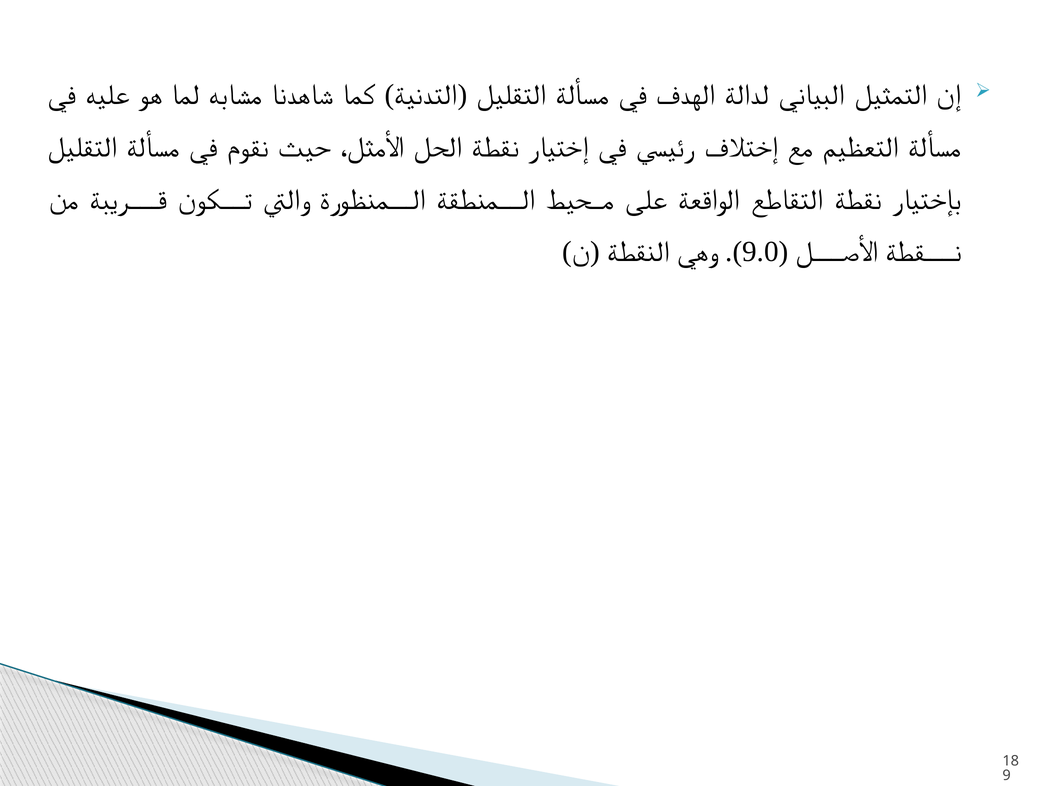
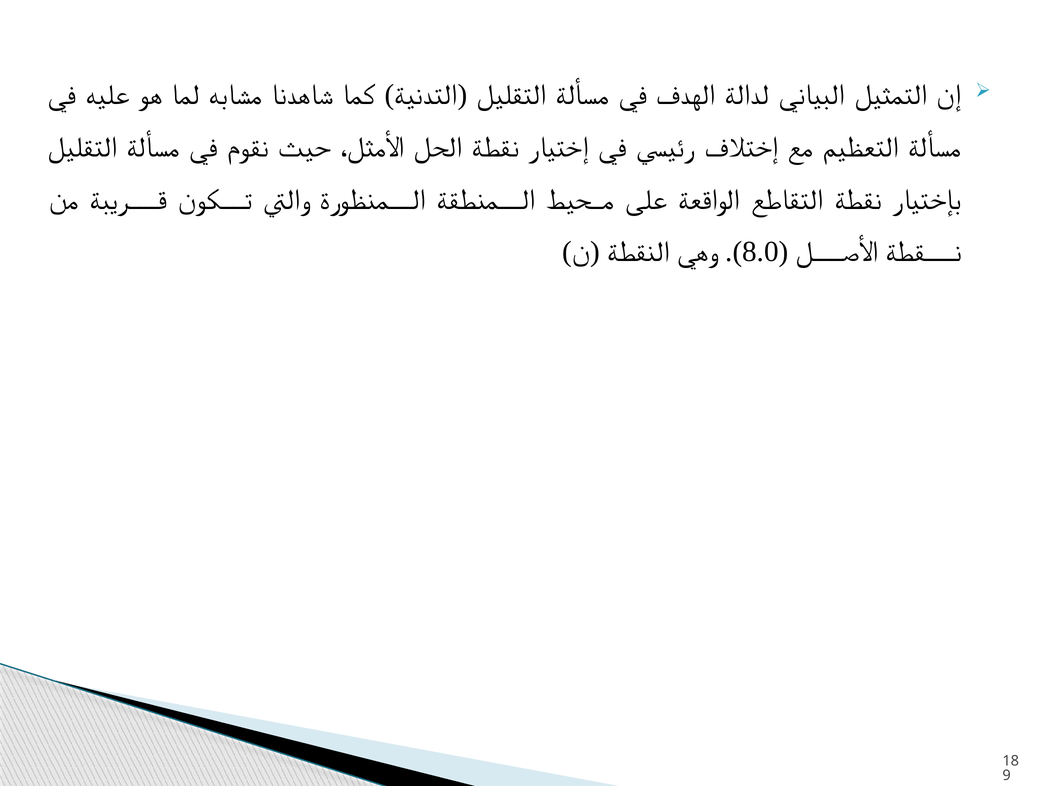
9.0: 9.0 -> 8.0 (760, 252)
